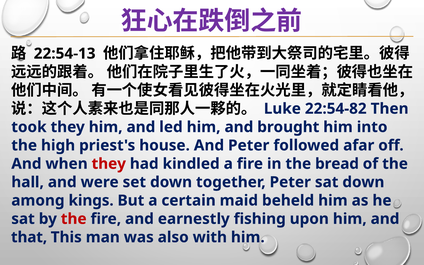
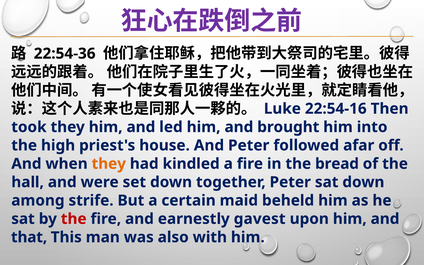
22:54-13: 22:54-13 -> 22:54-36 (65, 54)
22:54-82: 22:54-82 -> 22:54-16 (336, 109)
they colour: red -> orange (109, 164)
kings: kings -> strife (91, 200)
fishing: fishing -> gavest (260, 219)
